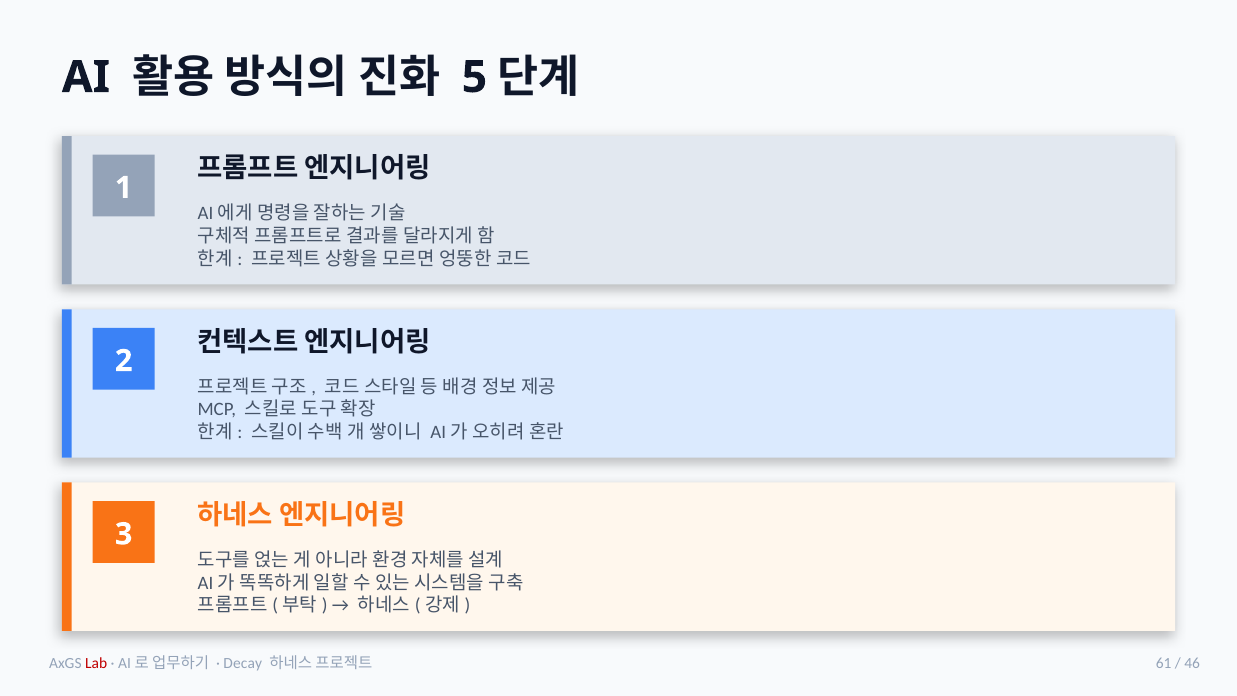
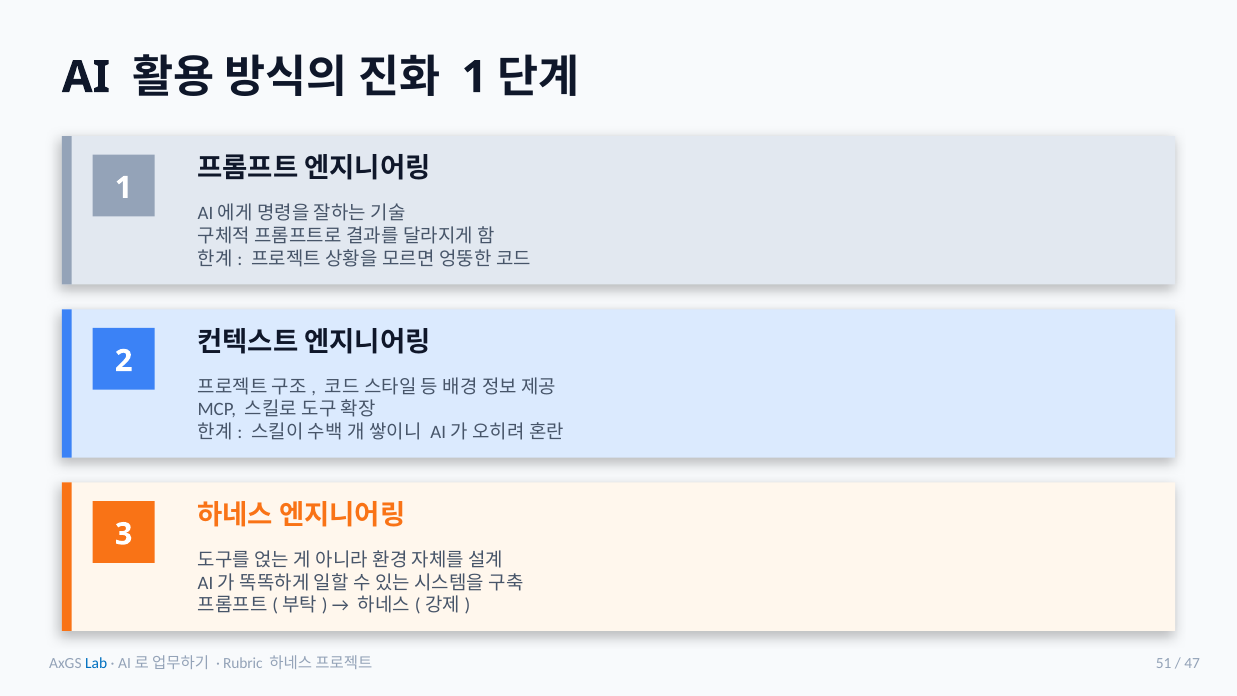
5: 5 -> 1 (474, 77)
Lab colour: red -> blue (96, 663)
Decay: Decay -> Rubric (243, 663)
61: 61 -> 51 (1164, 663)
46: 46 -> 47 (1192, 663)
